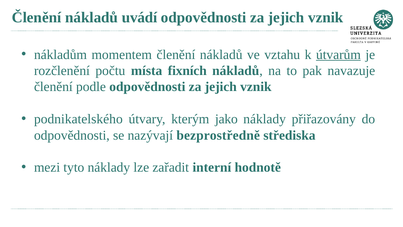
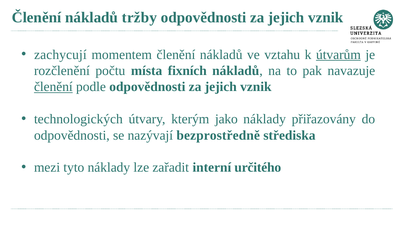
uvádí: uvádí -> tržby (139, 18)
nákladům: nákladům -> zachycují (60, 54)
členění underline: none -> present (53, 87)
podnikatelského: podnikatelského -> technologických (78, 119)
hodnotě: hodnotě -> určitého (258, 167)
